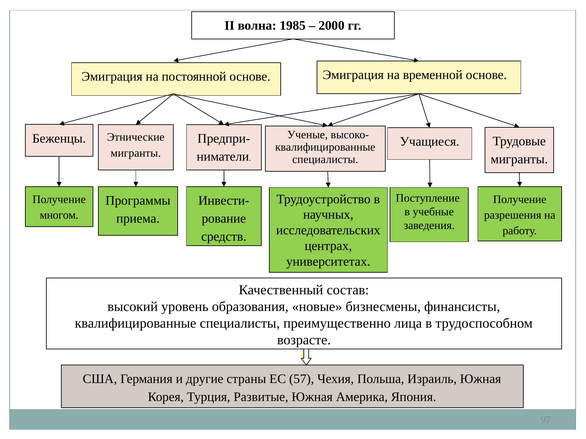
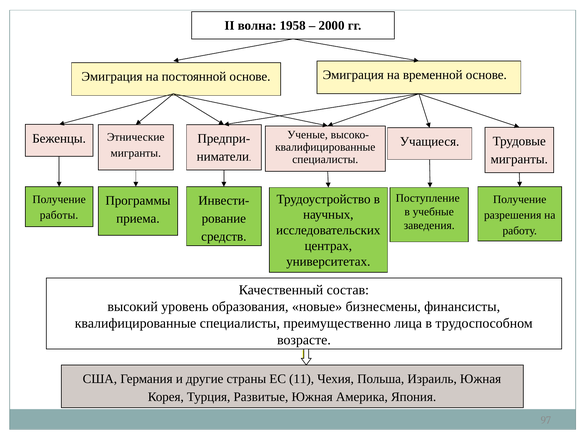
1985: 1985 -> 1958 (293, 26)
многом: многом -> работы (59, 215)
57: 57 -> 11 (302, 379)
